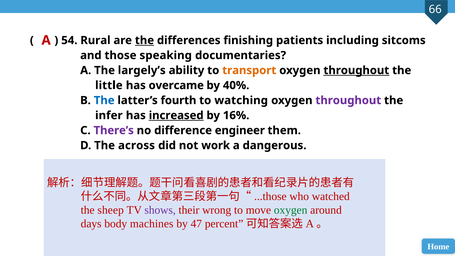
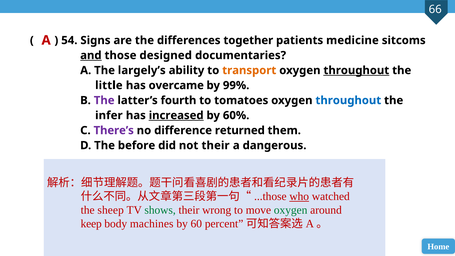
Rural: Rural -> Signs (95, 40)
the underline: present -> none (144, 40)
finishing: finishing -> together (248, 40)
including: including -> medicine (352, 40)
and underline: none -> present (91, 55)
speaking: speaking -> designed (166, 55)
40%: 40% -> 99% (236, 85)
The colour: blue -> purple (104, 100)
watching: watching -> tomatoes (241, 100)
throughout colour: purple -> blue (348, 100)
16%: 16% -> 60% (236, 115)
engineer: engineer -> returned (240, 130)
across: across -> before (137, 145)
not work: work -> their (216, 145)
who underline: none -> present (299, 196)
shows colour: purple -> green (160, 210)
days: days -> keep (91, 224)
47: 47 -> 60 (196, 224)
